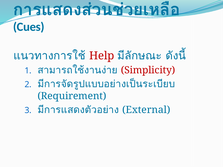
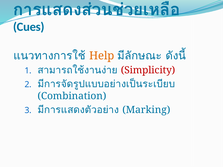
Help colour: red -> orange (102, 56)
Requirement: Requirement -> Combination (72, 96)
External: External -> Marking (146, 110)
